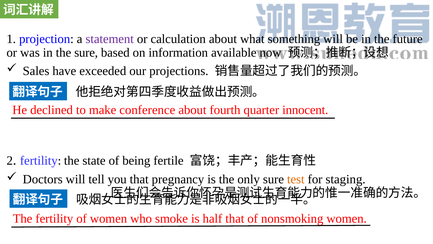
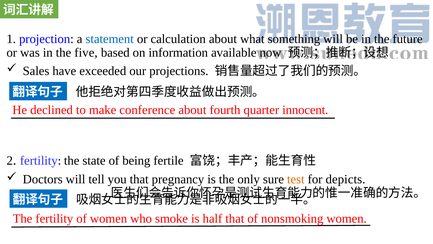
statement colour: purple -> blue (110, 39)
the sure: sure -> five (86, 53)
staging: staging -> depicts (346, 179)
